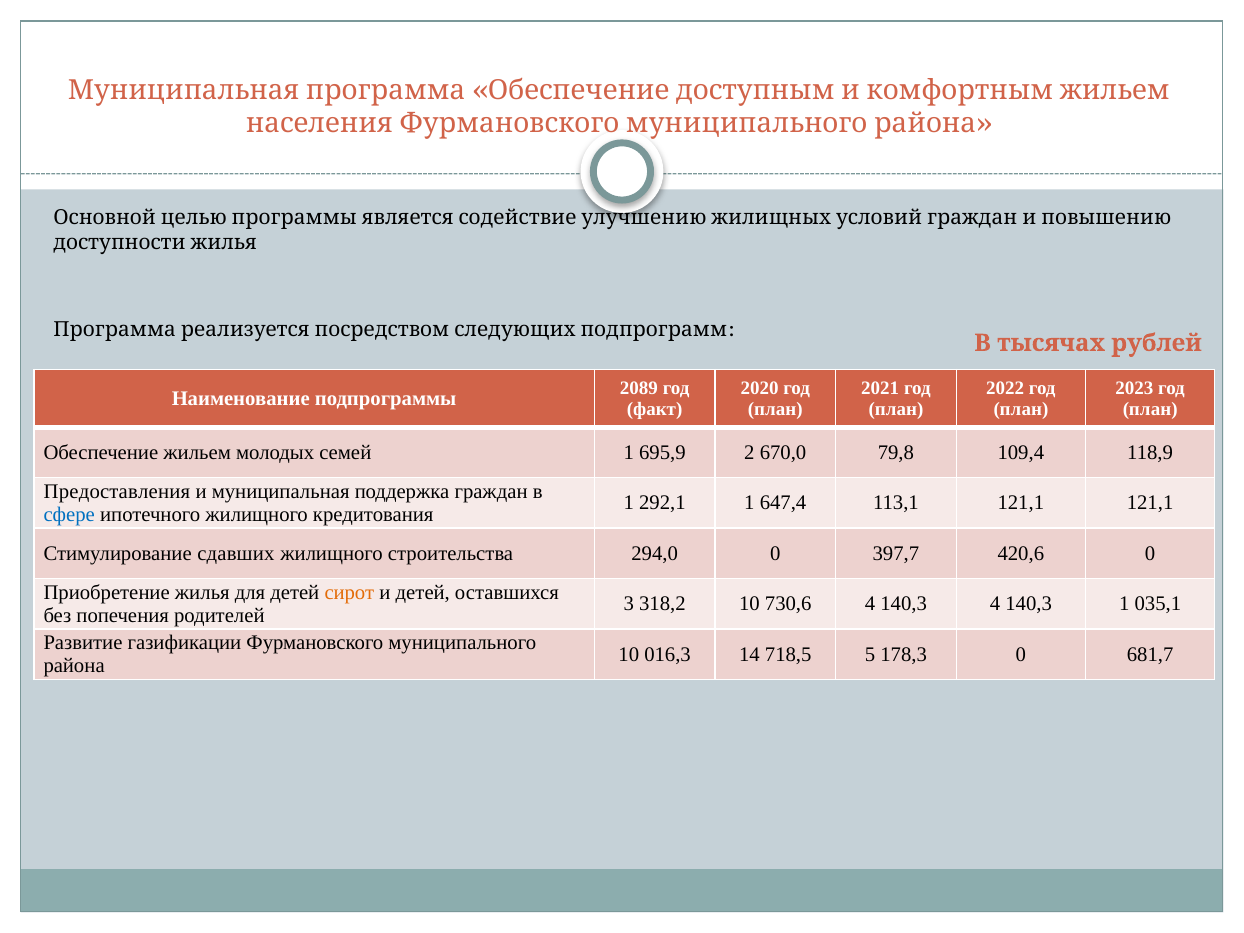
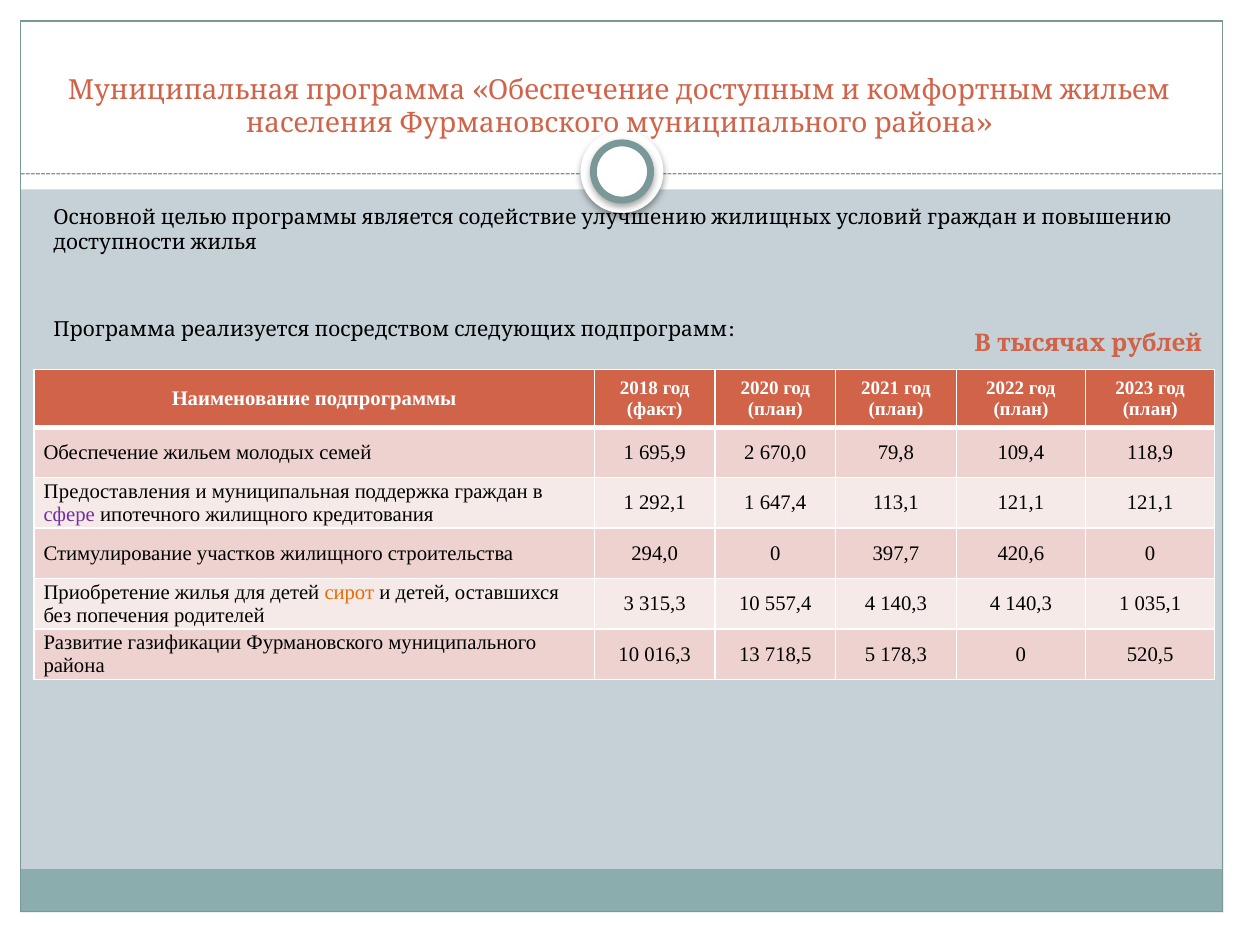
2089: 2089 -> 2018 (639, 388)
сфере colour: blue -> purple (69, 515)
сдавших: сдавших -> участков (236, 554)
318,2: 318,2 -> 315,3 (662, 604)
730,6: 730,6 -> 557,4 (788, 604)
14: 14 -> 13 (749, 654)
681,7: 681,7 -> 520,5 (1150, 654)
